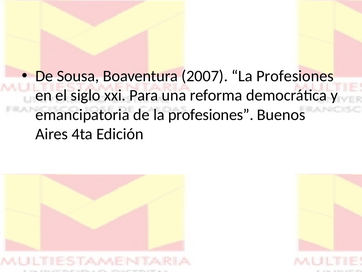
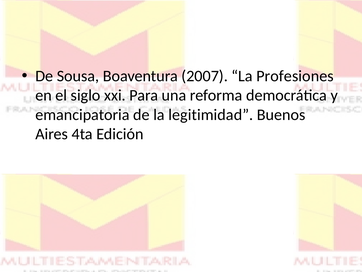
de la profesiones: profesiones -> legitimidad (211, 115)
